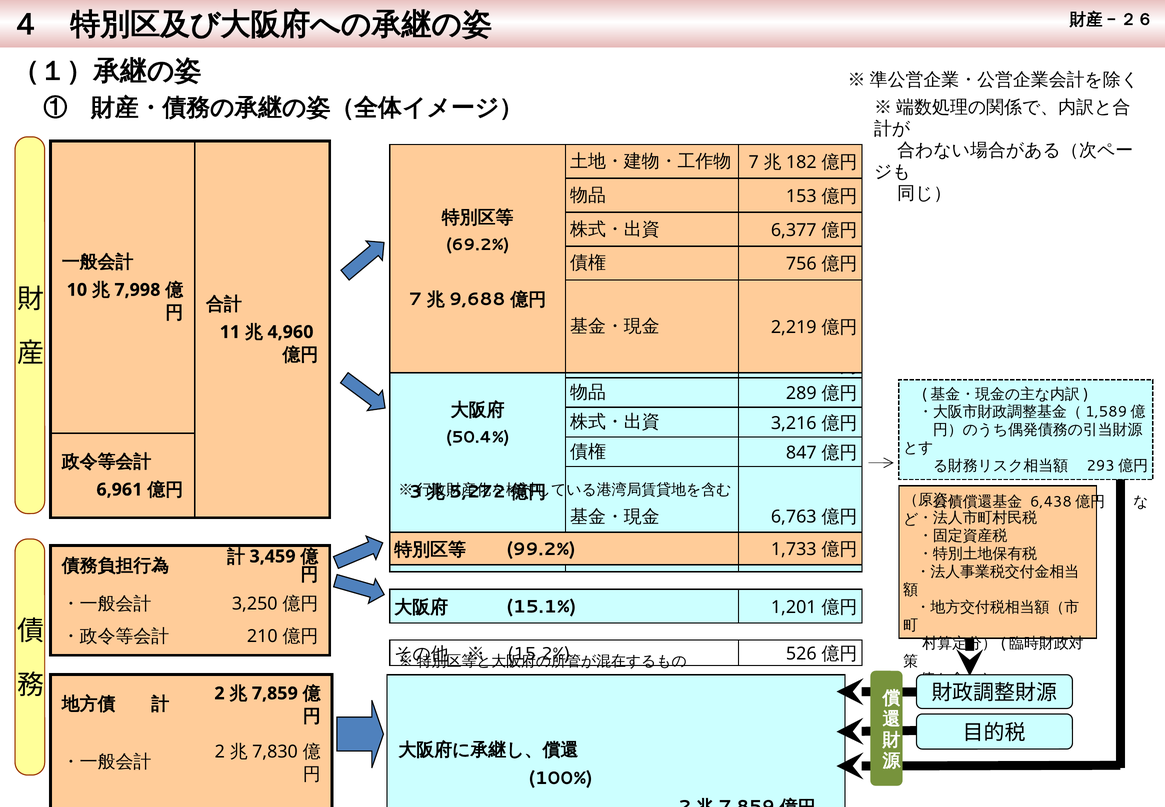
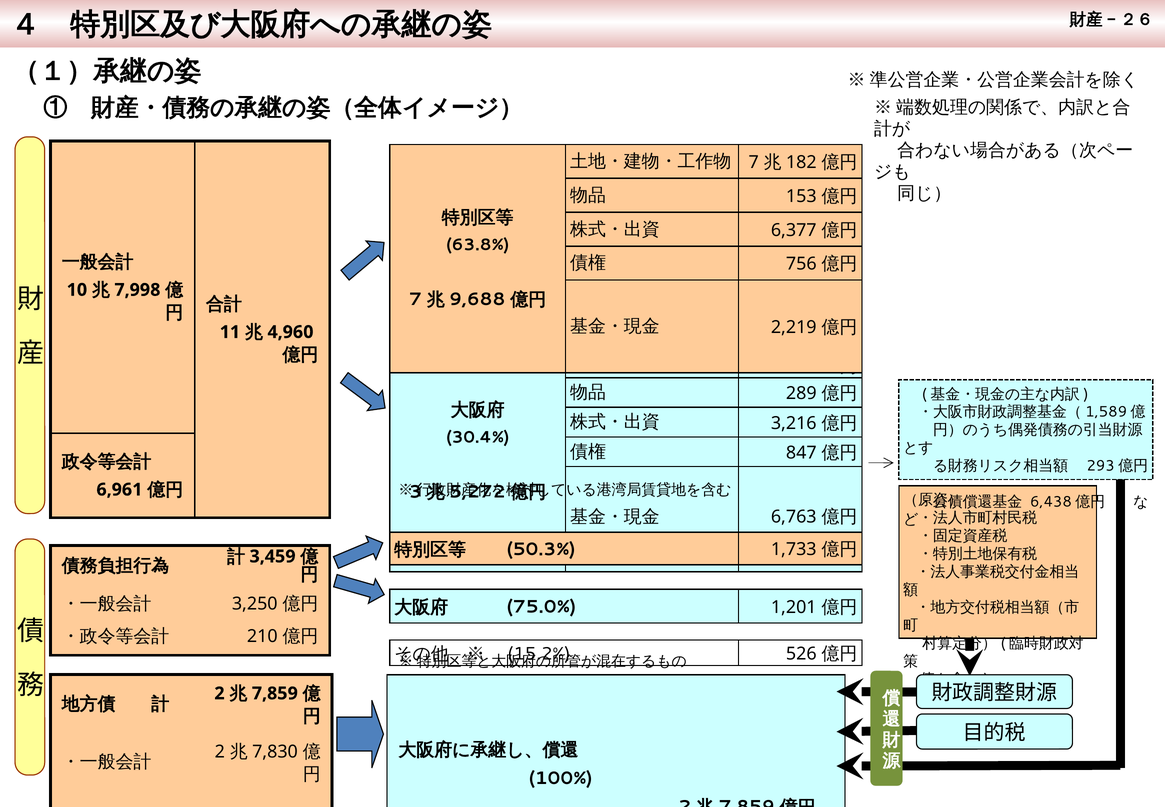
69.2%: 69.2% -> 63.8% (478, 244)
50.4%: 50.4% -> 30.4% (478, 437)
99.2%: 99.2% -> 50.3% (541, 549)
15.1%: 15.1% -> 75.0% (541, 607)
